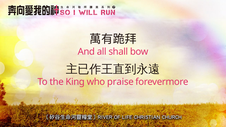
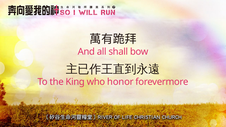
praise: praise -> honor (120, 82)
